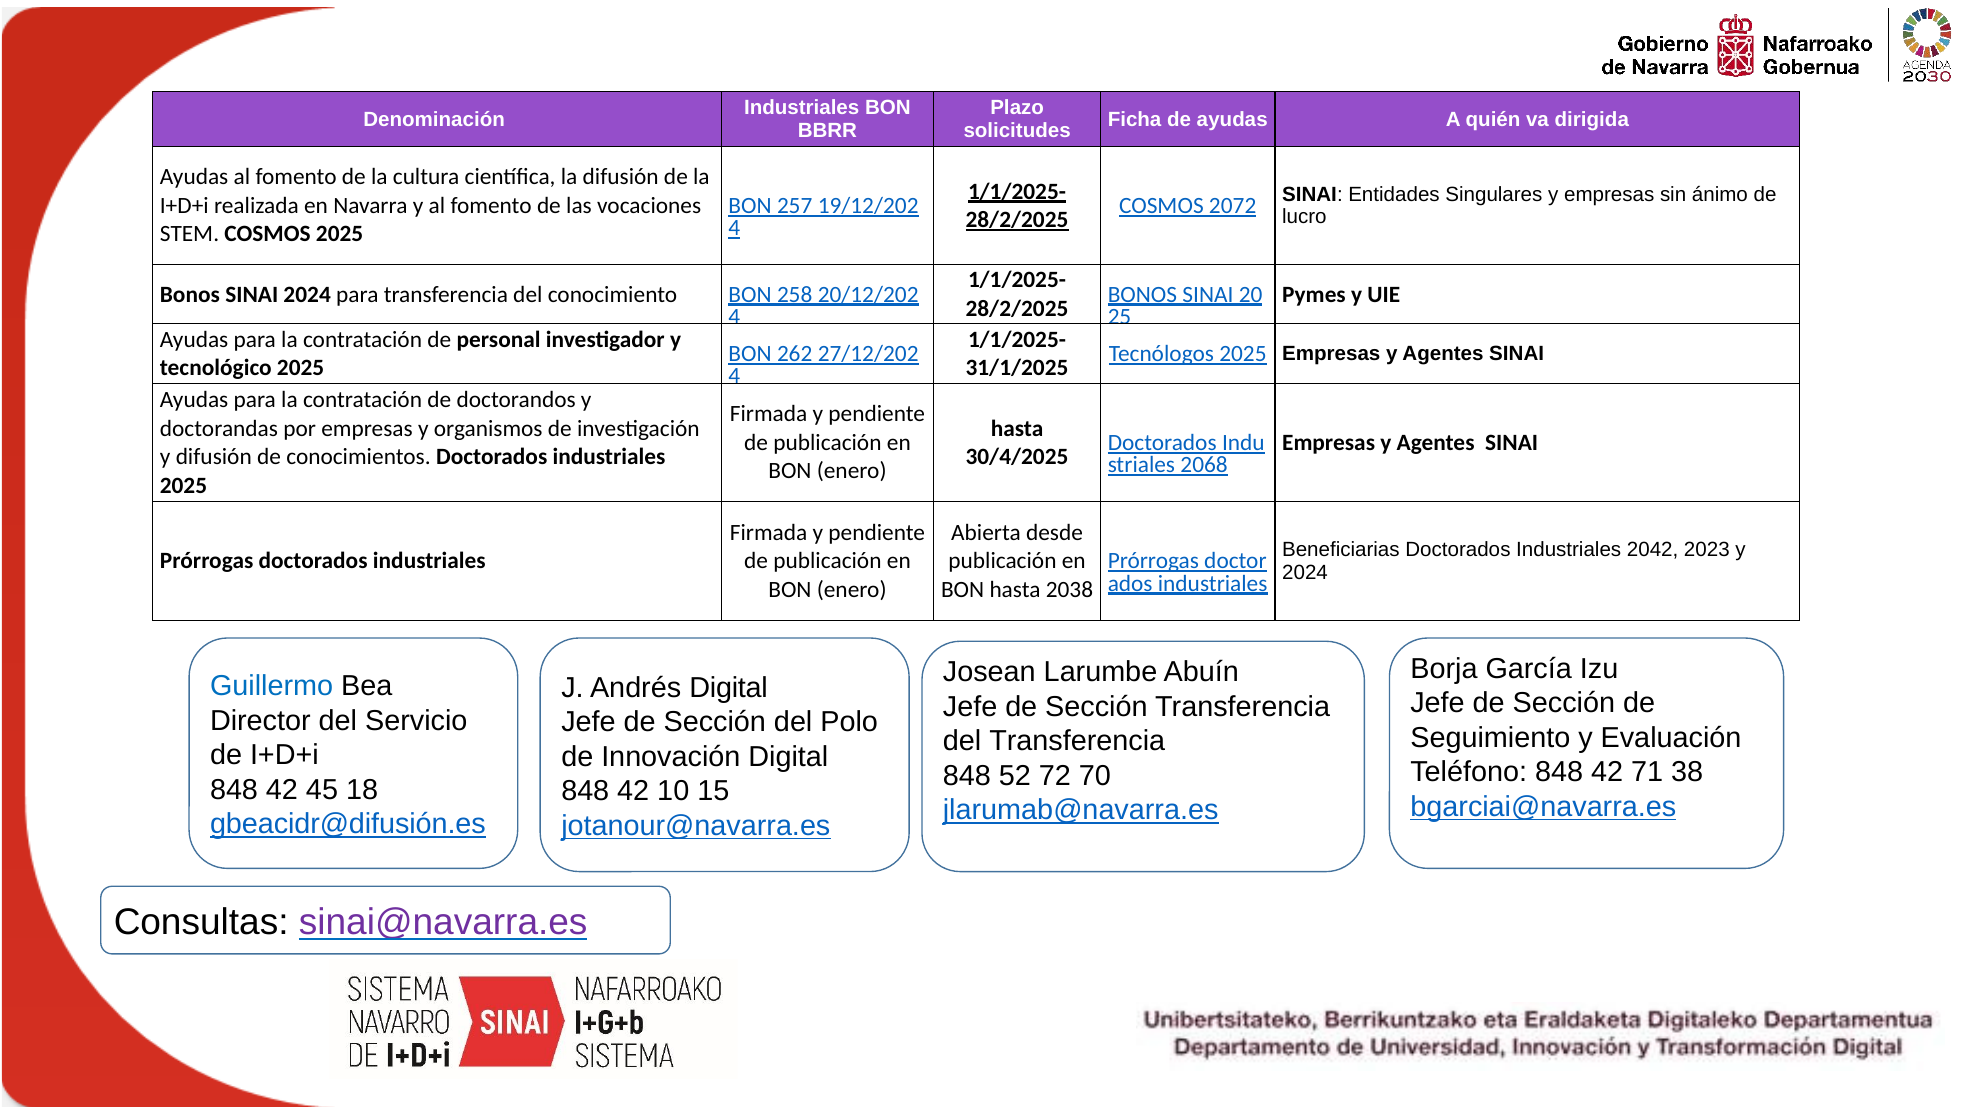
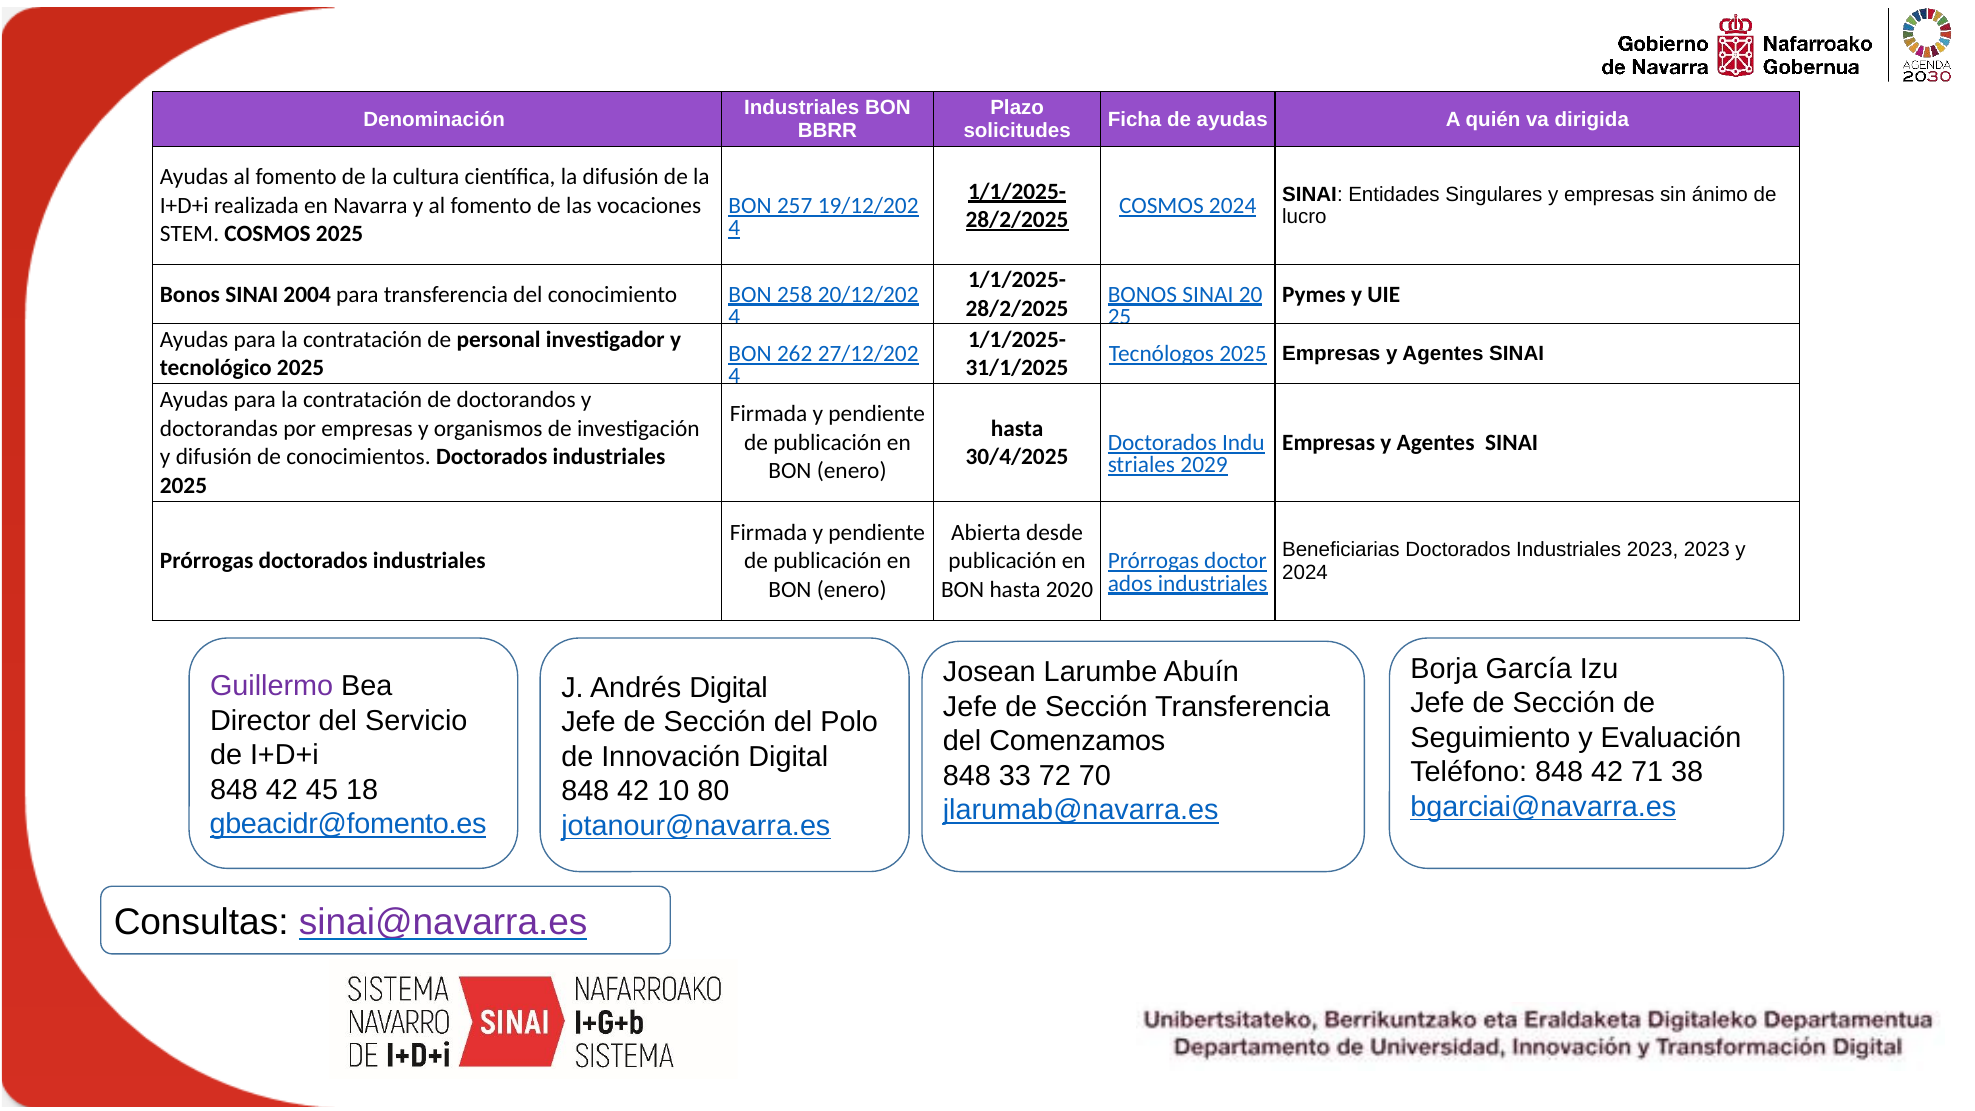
COSMOS 2072: 2072 -> 2024 (1233, 206)
SINAI 2024: 2024 -> 2004 (307, 295)
2068: 2068 -> 2029 (1204, 465)
Industriales 2042: 2042 -> 2023 (1653, 550)
2038: 2038 -> 2020 (1069, 590)
Guillermo colour: blue -> purple (272, 686)
del Transferencia: Transferencia -> Comenzamos (1077, 741)
52: 52 -> 33 (1015, 776)
15: 15 -> 80 (713, 791)
gbeacidr@difusión.es: gbeacidr@difusión.es -> gbeacidr@fomento.es (348, 824)
